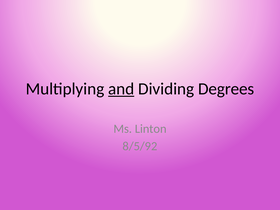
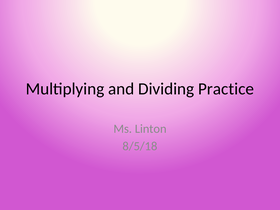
and underline: present -> none (121, 89)
Degrees: Degrees -> Practice (226, 89)
8/5/92: 8/5/92 -> 8/5/18 (140, 146)
